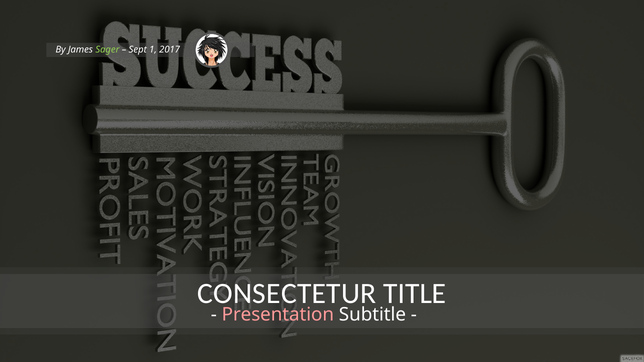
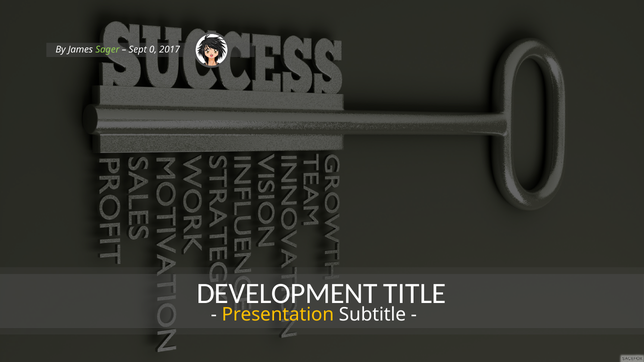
1: 1 -> 0 (153, 50)
CONSECTETUR: CONSECTETUR -> DEVELOPMENT (287, 294)
Presentation colour: pink -> yellow (278, 315)
